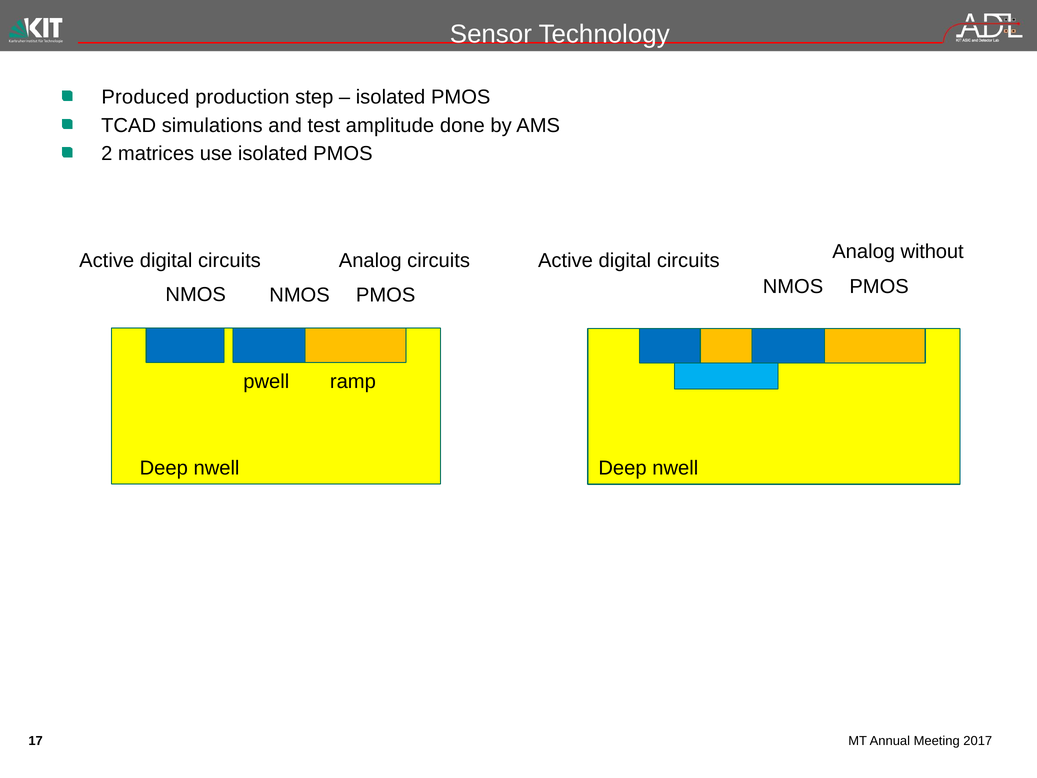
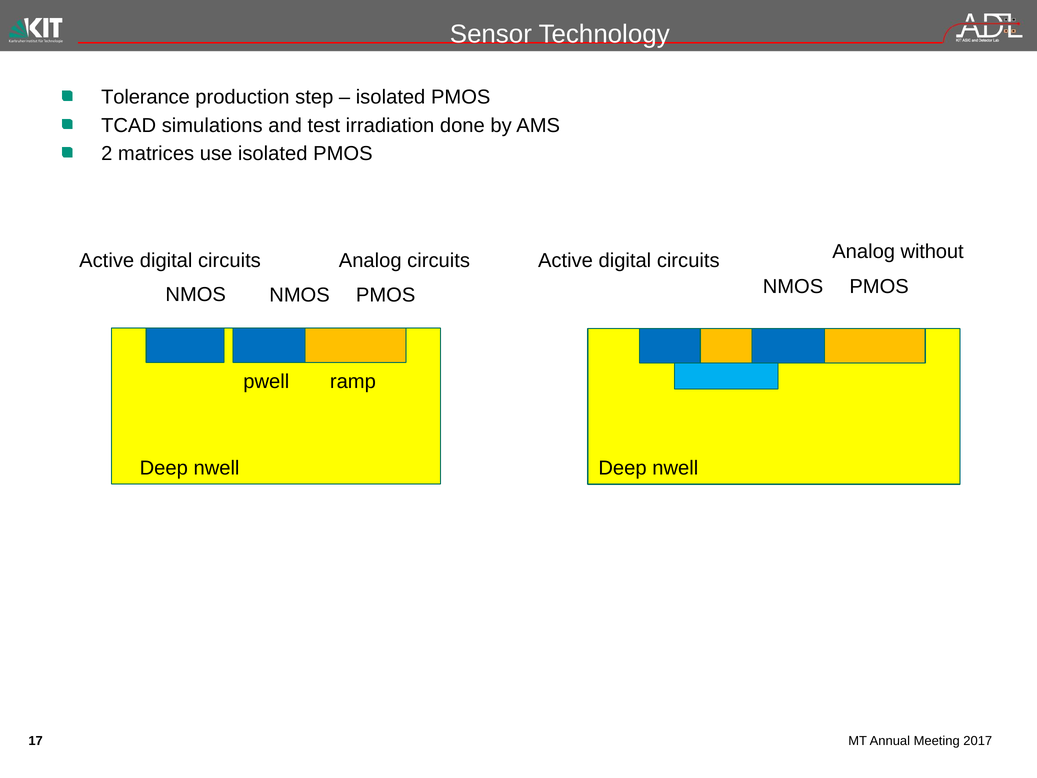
Produced: Produced -> Tolerance (145, 97)
amplitude: amplitude -> irradiation (390, 125)
